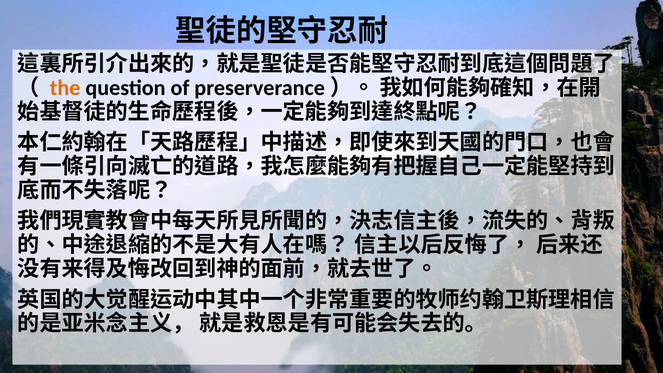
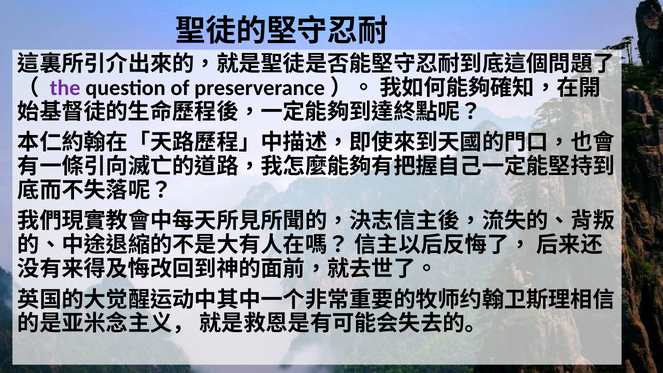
the colour: orange -> purple (65, 88)
